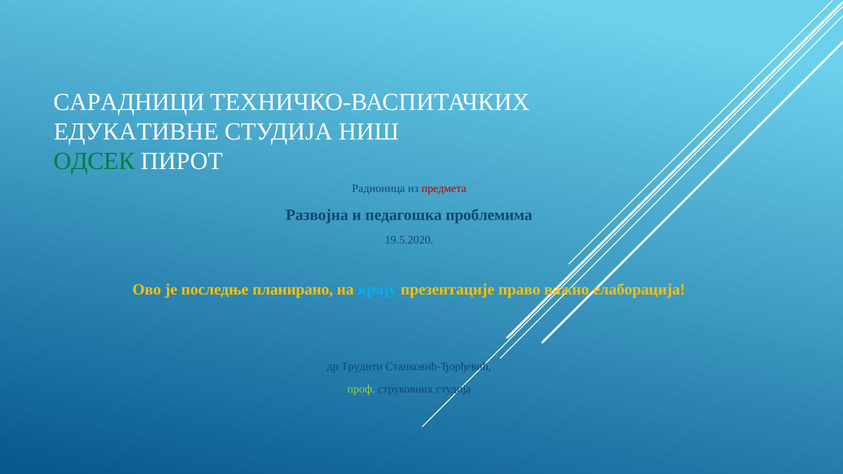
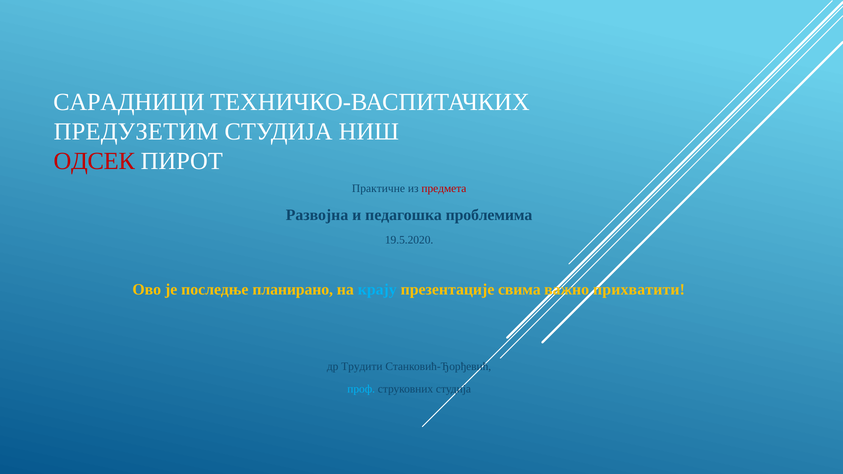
ЕДУКАТИВНЕ: ЕДУКАТИВНЕ -> ПРЕДУЗЕТИМ (136, 132)
ОДСЕК colour: green -> red (94, 161)
Радионица: Радионица -> Практичне (378, 188)
право: право -> свима (519, 290)
елаборација: елаборација -> прихватити (639, 290)
проф colour: light green -> light blue (361, 389)
